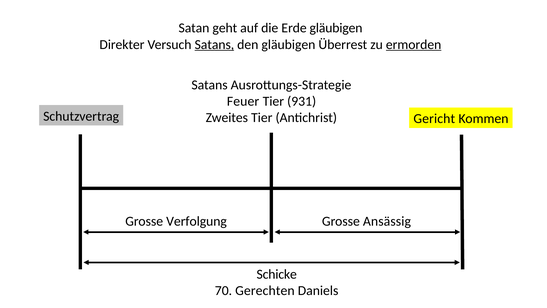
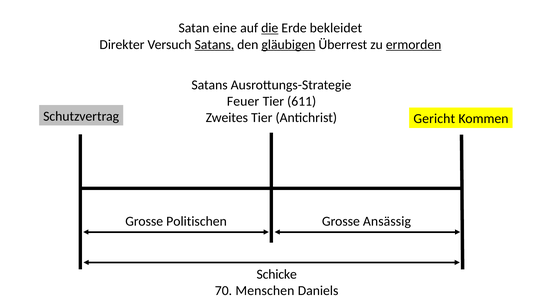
geht: geht -> eine (225, 28)
die underline: none -> present (270, 28)
Erde gläubigen: gläubigen -> bekleidet (336, 28)
gläubigen underline: none -> present (288, 44)
931: 931 -> 611 (302, 101)
Verfolgung: Verfolgung -> Politischen (197, 221)
Gerechten: Gerechten -> Menschen (265, 290)
